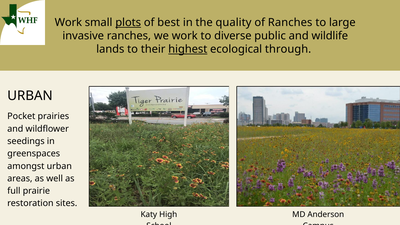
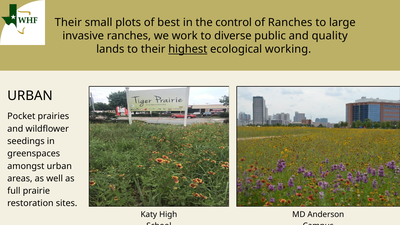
Work: Work -> Their (68, 23)
plots underline: present -> none (128, 23)
quality: quality -> control (234, 23)
wildlife: wildlife -> quality (330, 36)
through: through -> working (288, 49)
